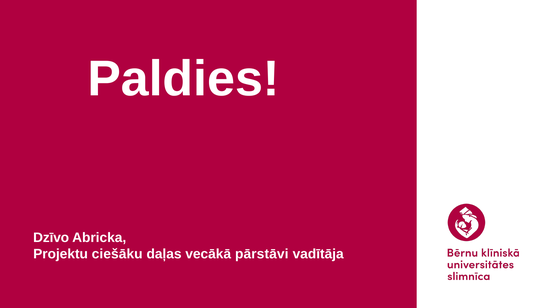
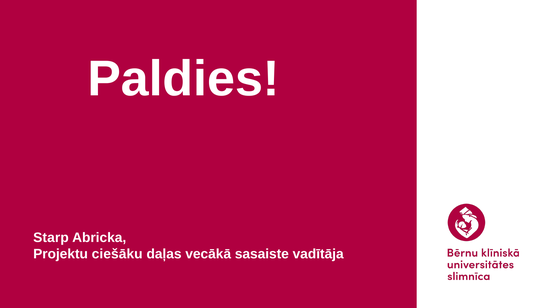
Dzīvo: Dzīvo -> Starp (51, 238)
pārstāvi: pārstāvi -> sasaiste (262, 254)
